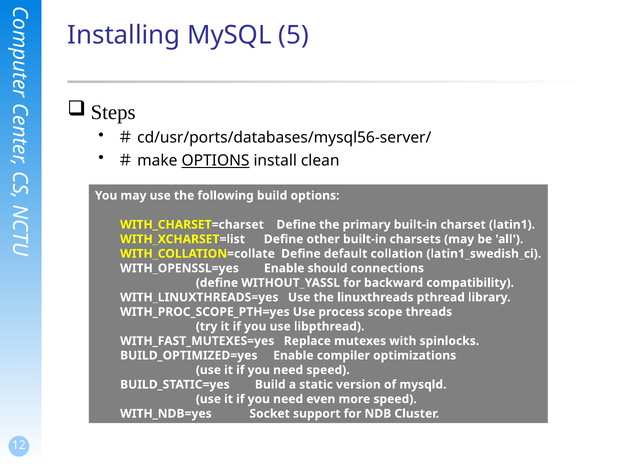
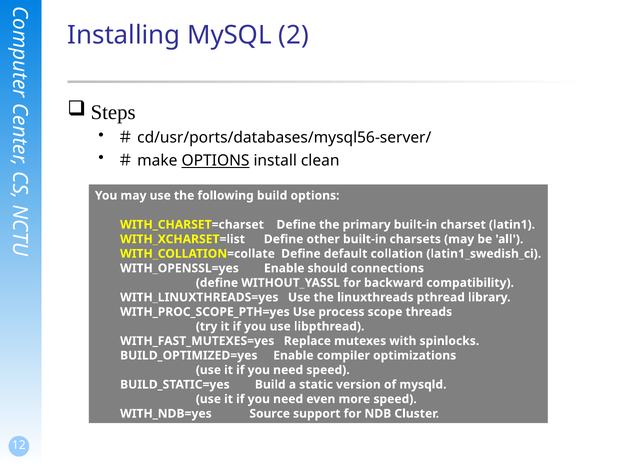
5: 5 -> 2 (294, 35)
Socket: Socket -> Source (270, 413)
